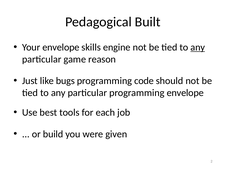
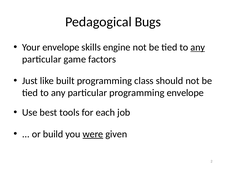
Built: Built -> Bugs (148, 22)
reason: reason -> factors (102, 59)
bugs: bugs -> built (65, 81)
code: code -> class (144, 81)
were underline: none -> present (93, 134)
